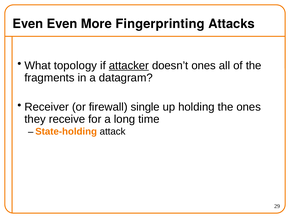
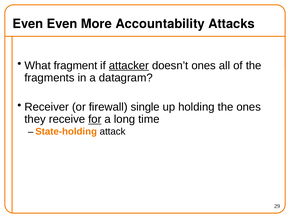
Fingerprinting: Fingerprinting -> Accountability (160, 24)
topology: topology -> fragment (76, 65)
for underline: none -> present (95, 119)
